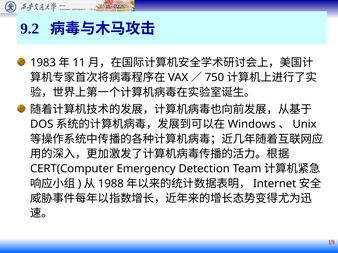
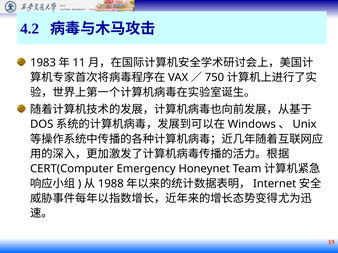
9.2: 9.2 -> 4.2 (30, 29)
Detection: Detection -> Honeynet (204, 169)
